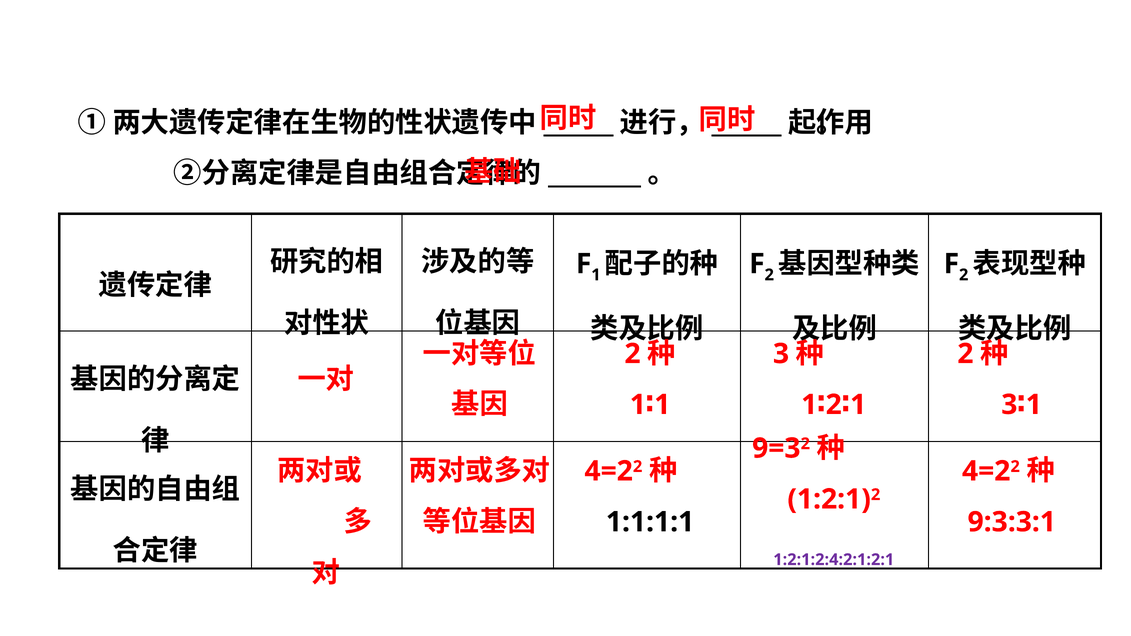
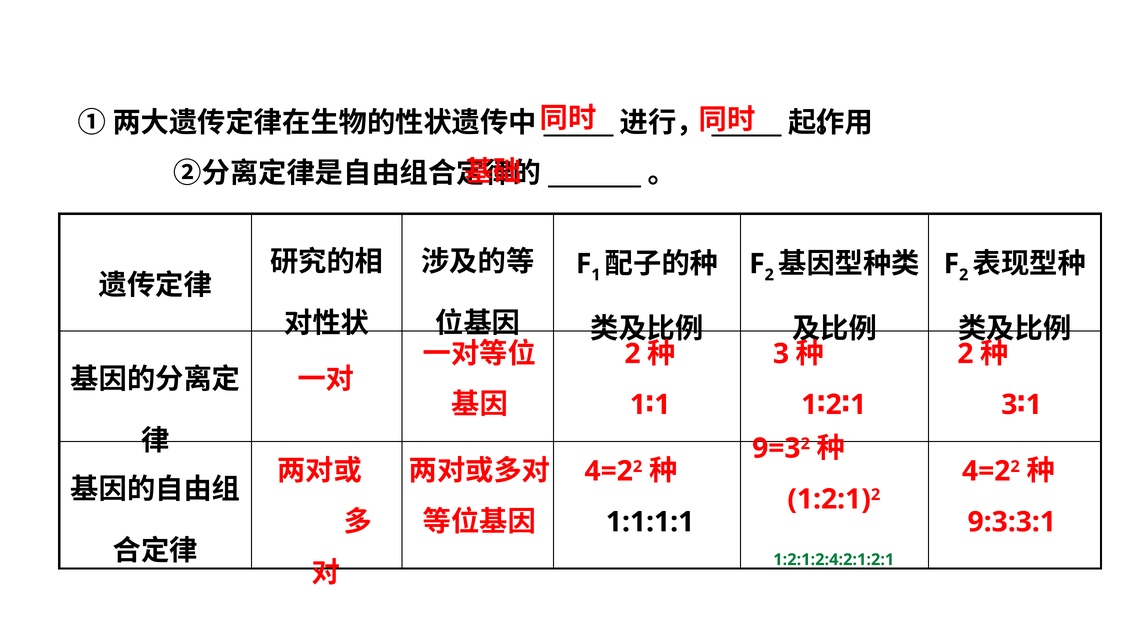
1:2:1:2:4:2:1:2:1 colour: purple -> green (834, 560)
